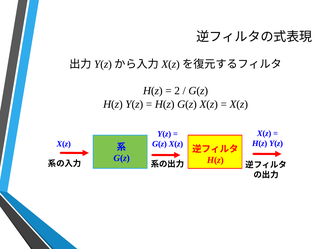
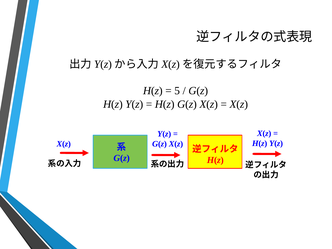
2: 2 -> 5 (177, 91)
